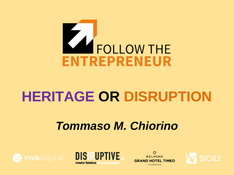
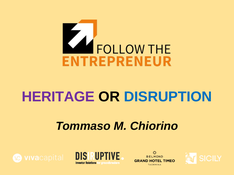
DISRUPTION colour: orange -> blue (168, 97)
